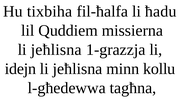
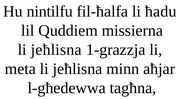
tixbiha: tixbiha -> nintilfu (50, 11)
idejn: idejn -> meta (20, 69)
kollu: kollu -> aħjar (159, 69)
